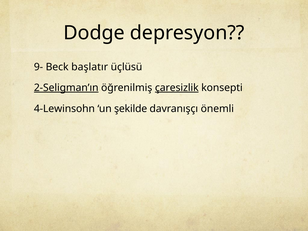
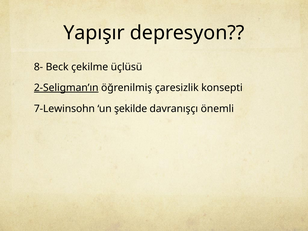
Dodge: Dodge -> Yapışır (94, 33)
9-: 9- -> 8- (38, 67)
başlatır: başlatır -> çekilme (90, 67)
çaresizlik underline: present -> none (177, 88)
4-Lewinsohn: 4-Lewinsohn -> 7-Lewinsohn (64, 109)
